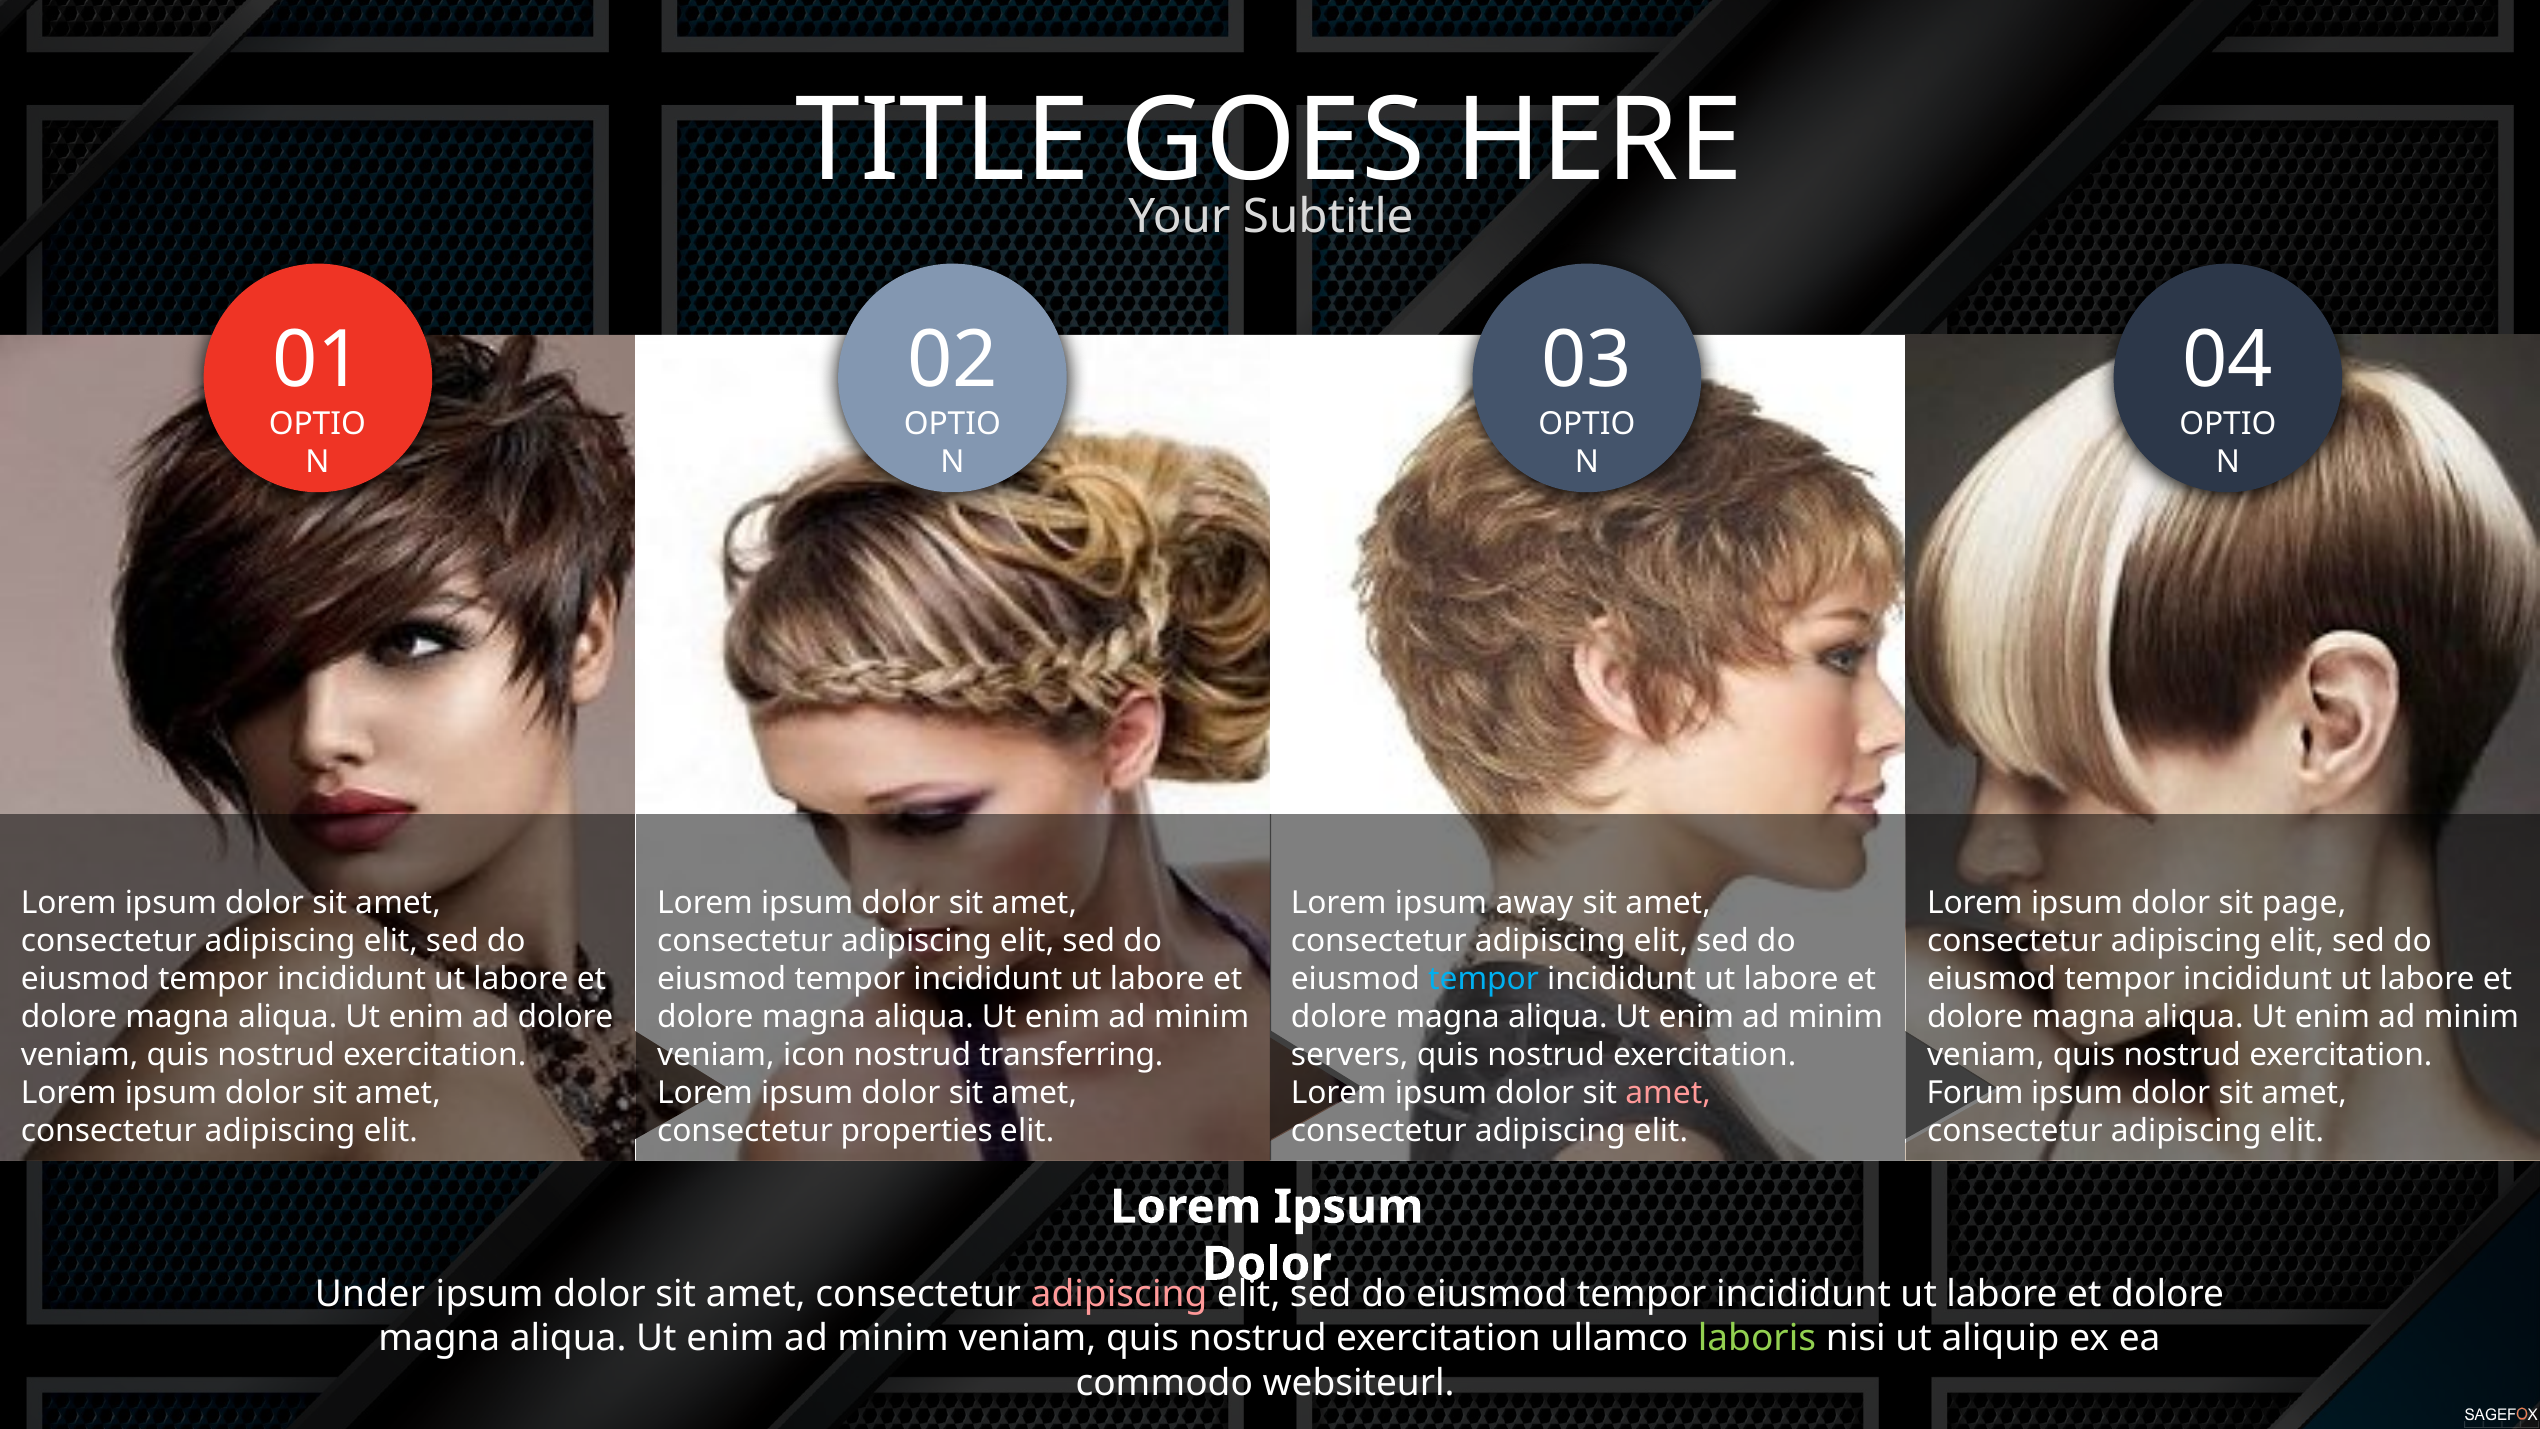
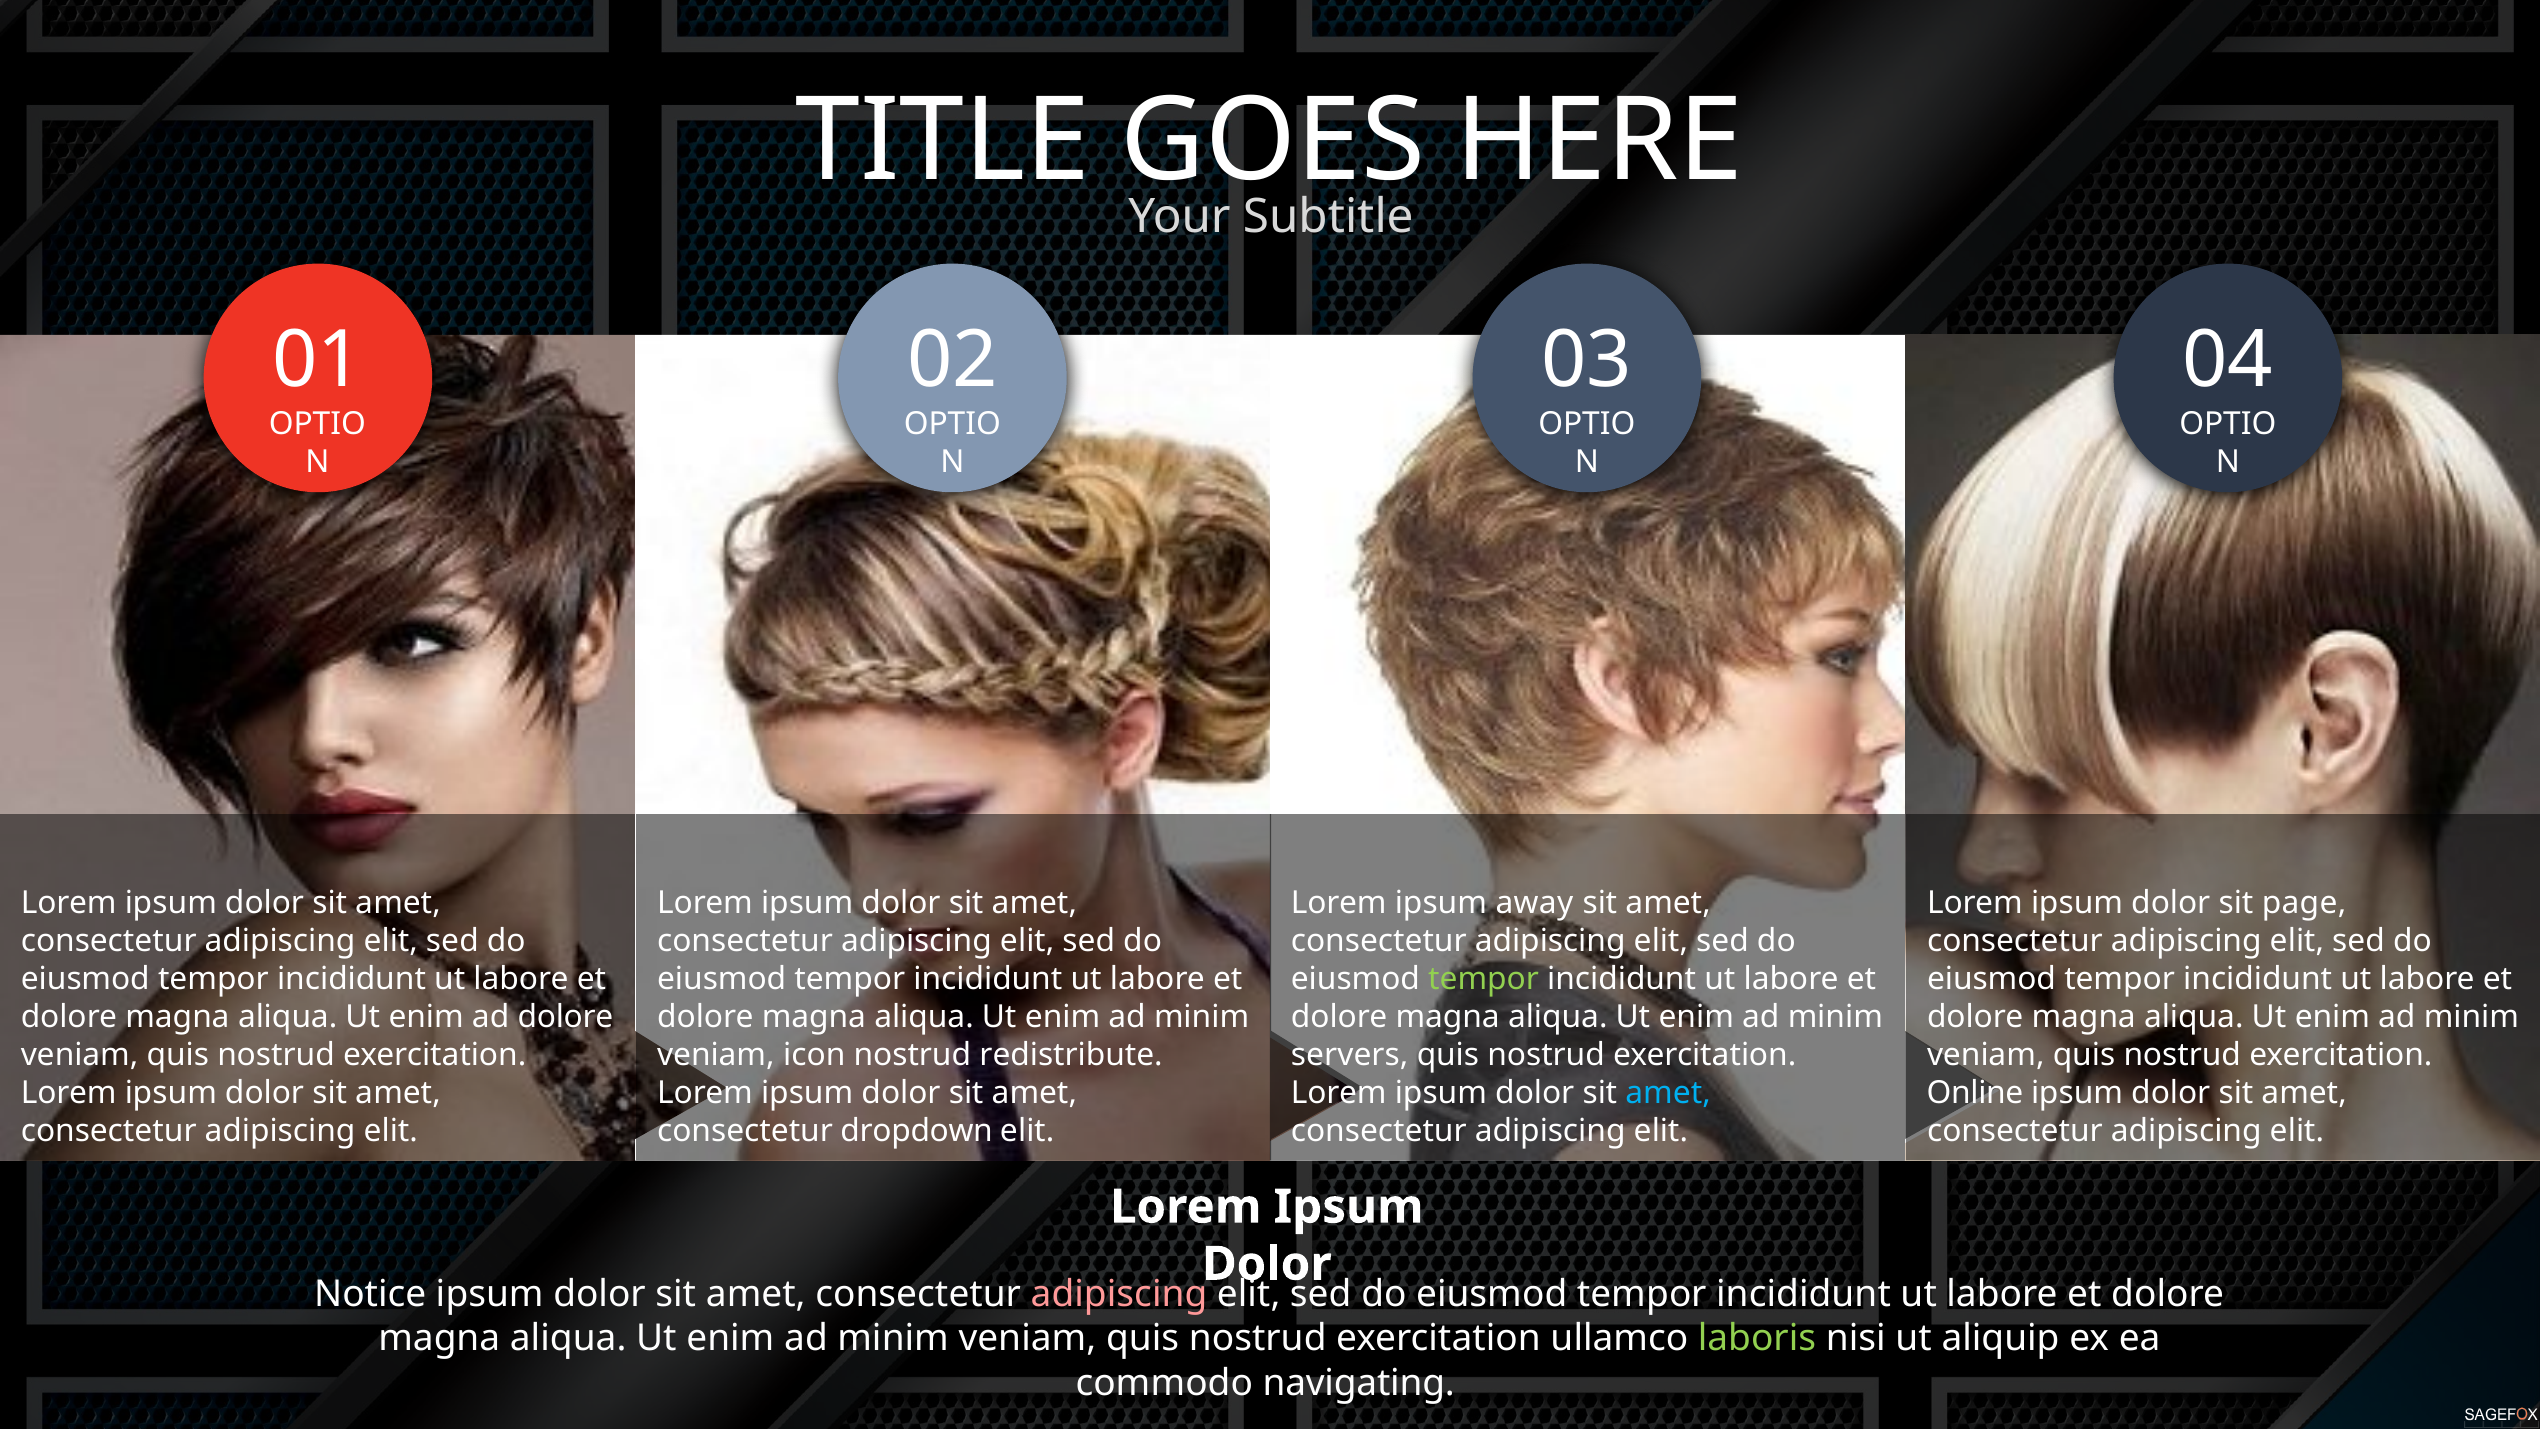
tempor colour: light blue -> light green (1484, 979)
transferring: transferring -> redistribute (1071, 1055)
amet colour: pink -> light blue (1668, 1093)
Forum: Forum -> Online (1975, 1093)
properties: properties -> dropdown (917, 1131)
Under: Under -> Notice (370, 1294)
websiteurl: websiteurl -> navigating (1359, 1383)
